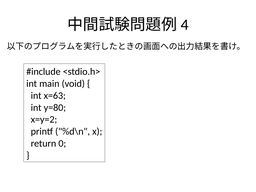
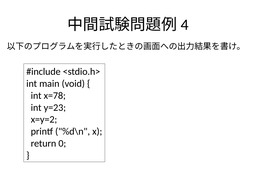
x=63: x=63 -> x=78 (55, 96)
y=80: y=80 -> y=23 (55, 108)
